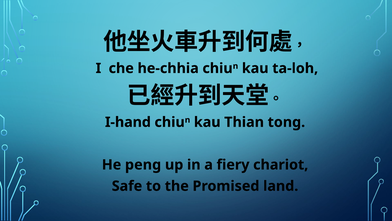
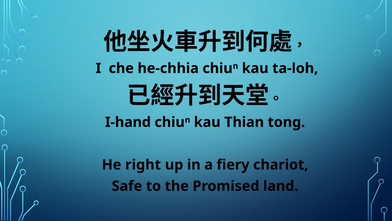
peng: peng -> right (143, 164)
